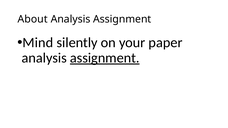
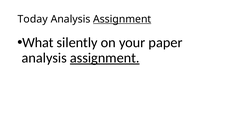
About: About -> Today (33, 19)
Assignment underline: none -> present (122, 19)
Mind: Mind -> What (38, 43)
